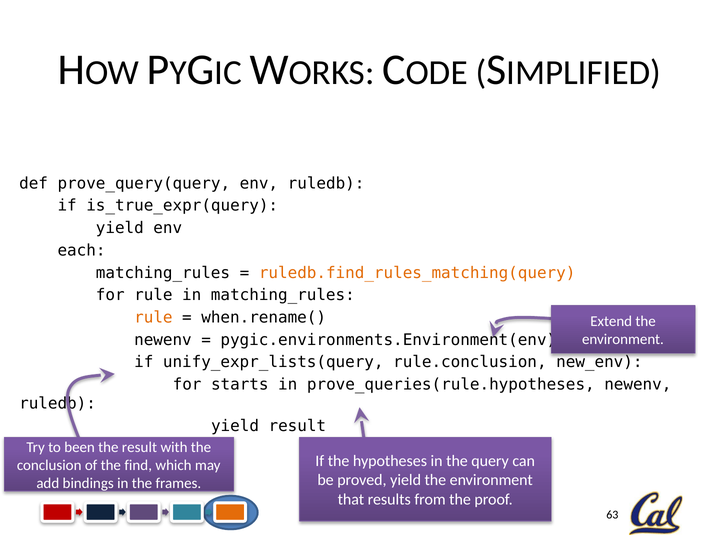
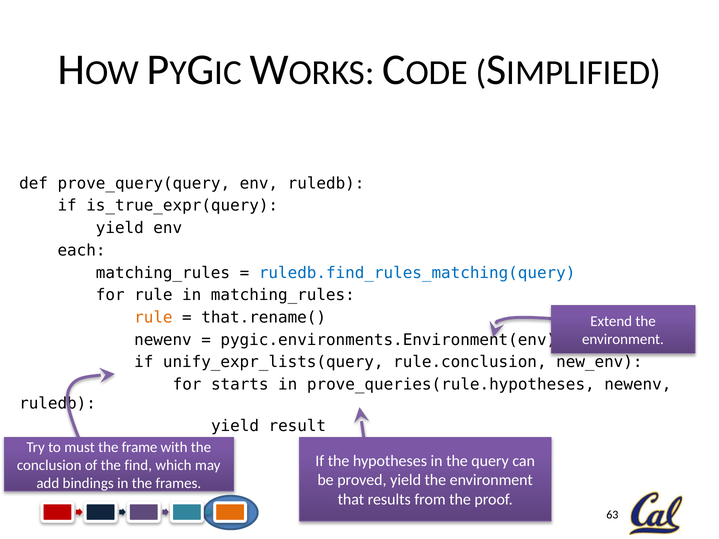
ruledb.find_rules_matching(query colour: orange -> blue (417, 273)
when.rename(: when.rename( -> that.rename( (264, 318)
been: been -> must (80, 447)
the result: result -> frame (140, 447)
